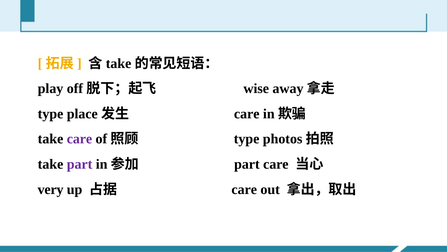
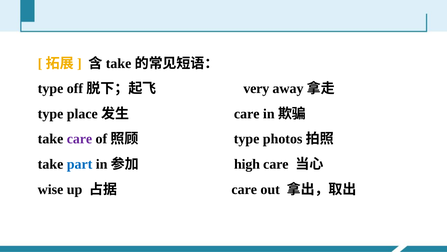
play: play -> type (51, 88)
wise: wise -> very (256, 88)
part colour: purple -> blue (80, 164)
part: part -> high (247, 164)
very: very -> wise (51, 189)
